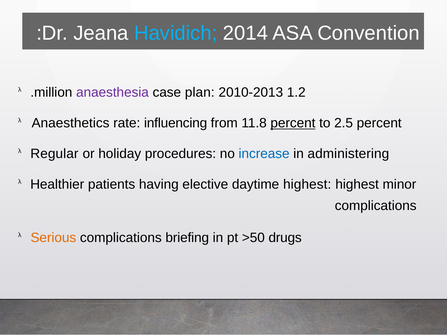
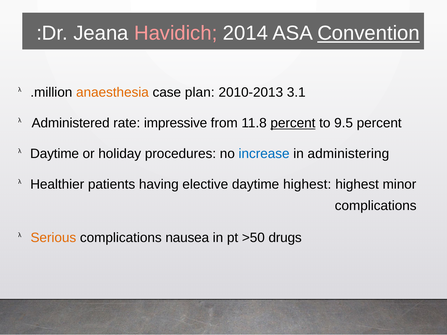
Havidich colour: light blue -> pink (176, 33)
Convention underline: none -> present (369, 33)
anaesthesia colour: purple -> orange (112, 93)
1.2: 1.2 -> 3.1 (296, 93)
Anaesthetics: Anaesthetics -> Administered (71, 123)
influencing: influencing -> impressive (176, 123)
2.5: 2.5 -> 9.5 (344, 123)
Regular: Regular -> Daytime (55, 154)
briefing: briefing -> nausea (187, 238)
